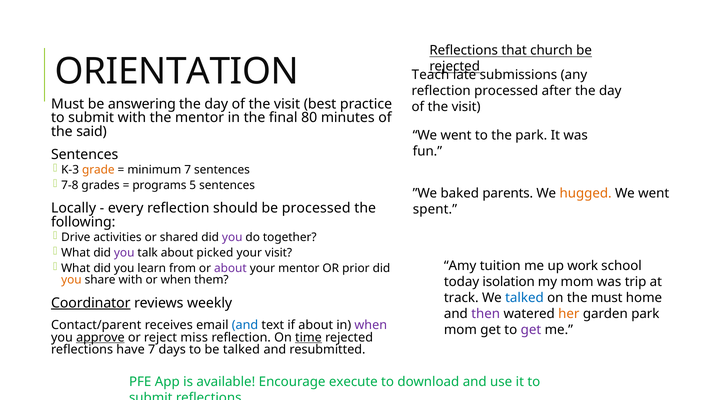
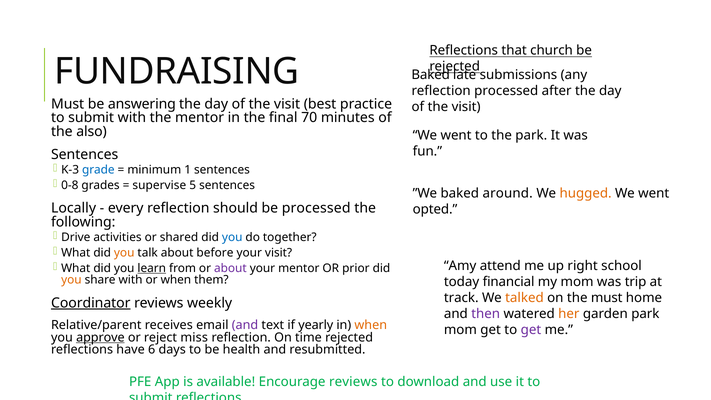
ORIENTATION: ORIENTATION -> FUNDRAISING (177, 71)
Teach: Teach -> Baked (431, 75)
80: 80 -> 70 (309, 118)
said: said -> also (92, 131)
grade colour: orange -> blue (98, 170)
minimum 7: 7 -> 1 (188, 170)
7-8: 7-8 -> 0-8 (70, 185)
programs: programs -> supervise (159, 185)
parents: parents -> around (508, 193)
spent: spent -> opted (435, 209)
you colour: purple -> blue (232, 237)
you colour: purple -> orange (124, 253)
picked: picked -> before (215, 253)
learn underline: none -> present (152, 268)
tuition: tuition -> attend (500, 266)
work: work -> right (583, 266)
isolation: isolation -> financial (509, 282)
talked colour: blue -> orange (524, 298)
Contact/parent: Contact/parent -> Relative/parent (96, 325)
and colour: blue -> purple (245, 325)
if about: about -> yearly (316, 325)
when colour: purple -> orange (371, 325)
time underline: present -> none (308, 337)
have 7: 7 -> 6 (152, 350)
be talked: talked -> health (242, 350)
Encourage execute: execute -> reviews (353, 382)
